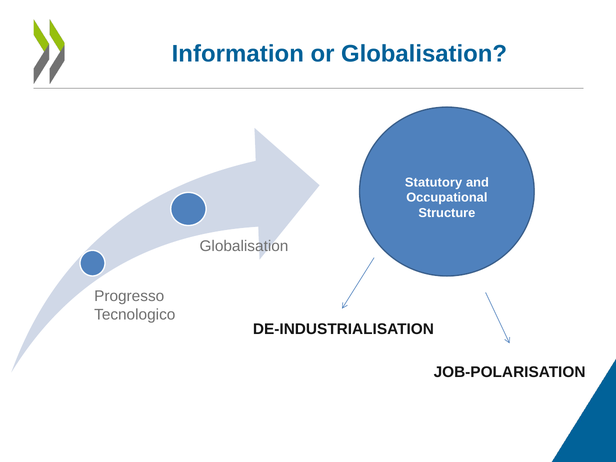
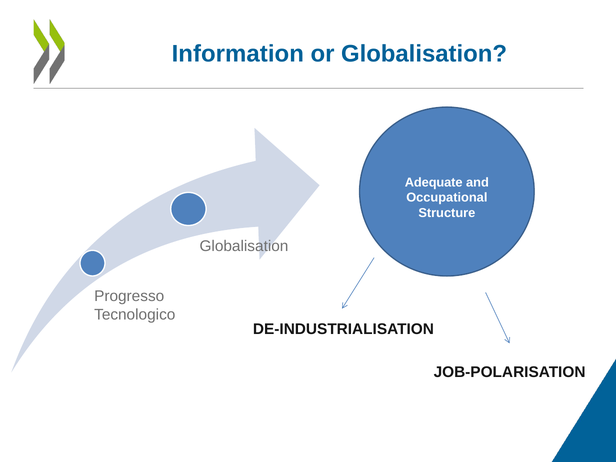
Statutory: Statutory -> Adequate (434, 182)
